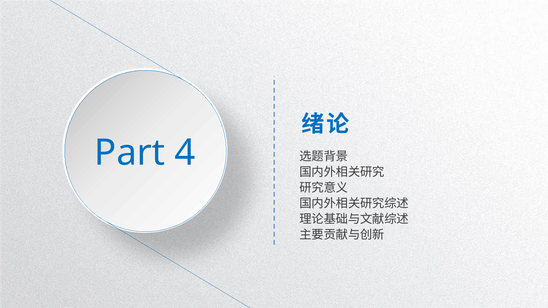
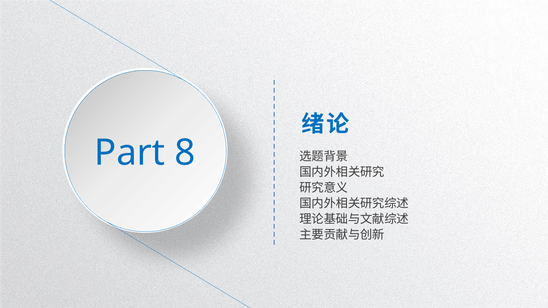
4: 4 -> 8 (185, 153)
